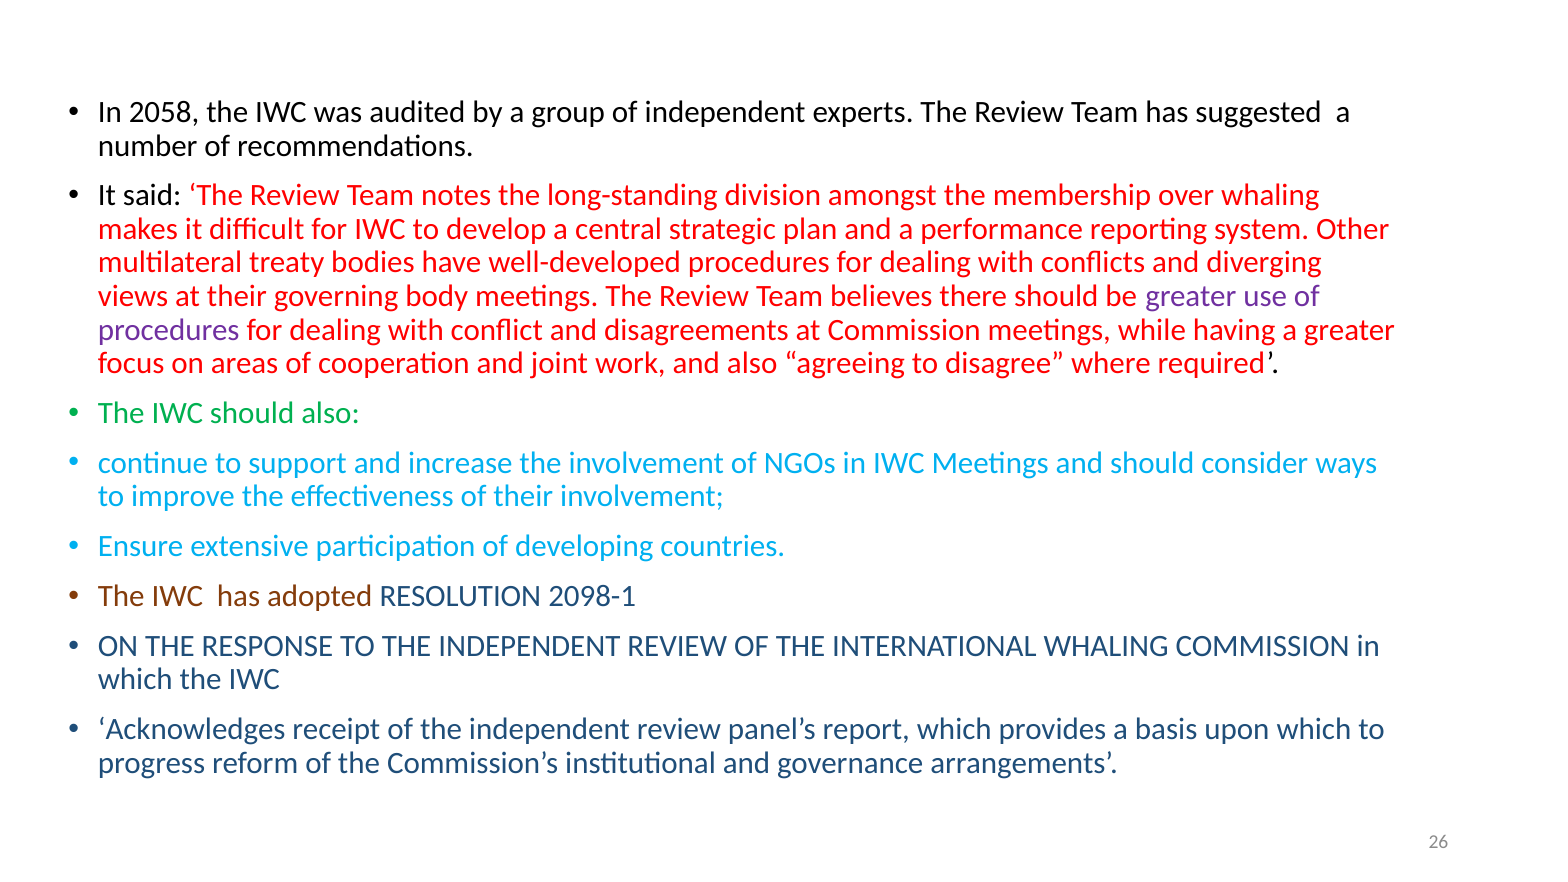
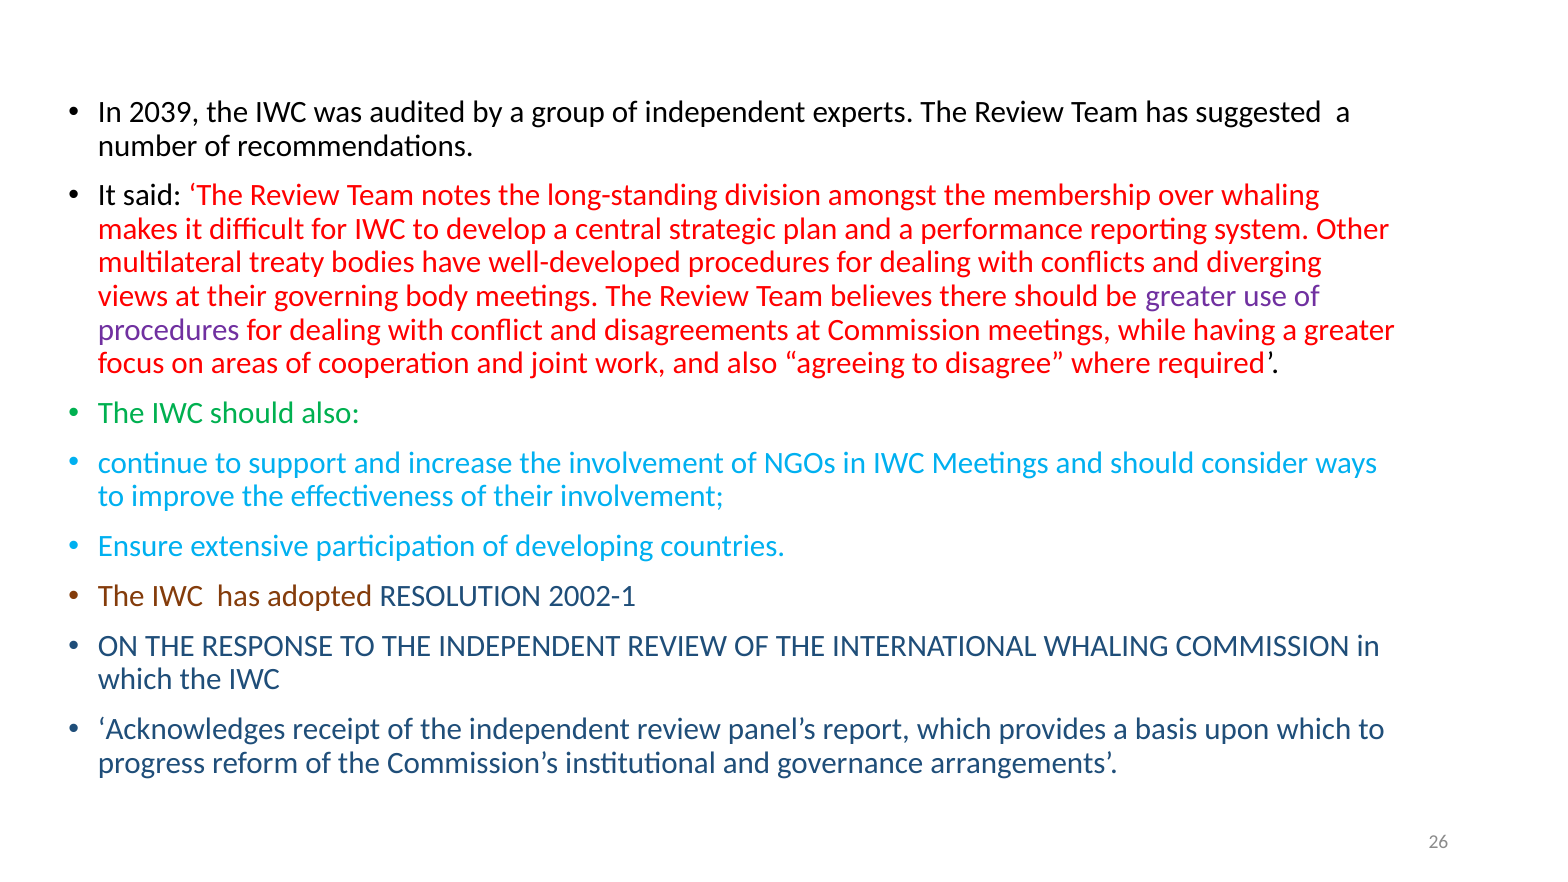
2058: 2058 -> 2039 (164, 112)
2098-1: 2098-1 -> 2002-1 (592, 596)
